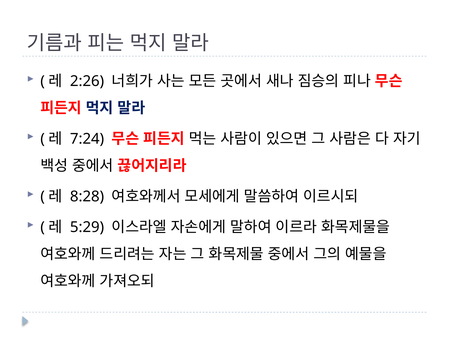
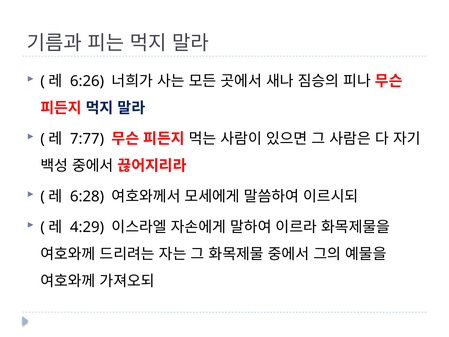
2:26: 2:26 -> 6:26 (87, 81)
7:24: 7:24 -> 7:77 (87, 139)
8:28: 8:28 -> 6:28 (87, 196)
5:29: 5:29 -> 4:29 (87, 227)
